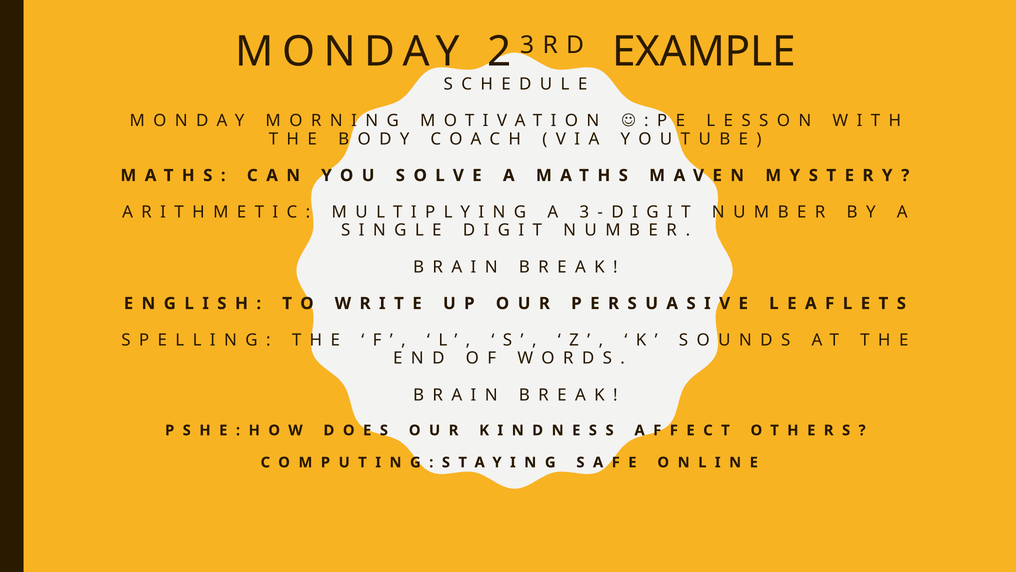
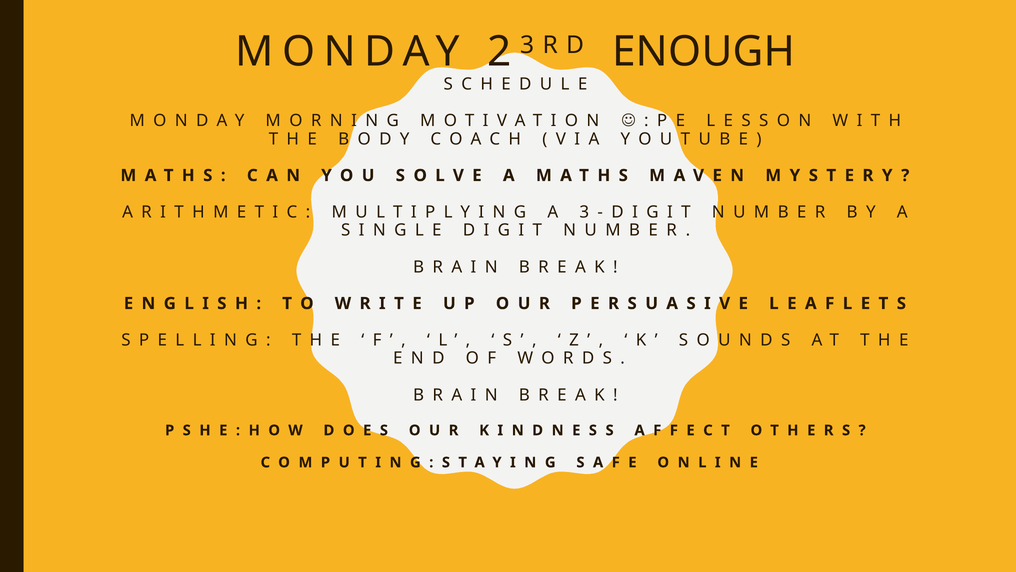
EXAMPLE: EXAMPLE -> ENOUGH (704, 52)
